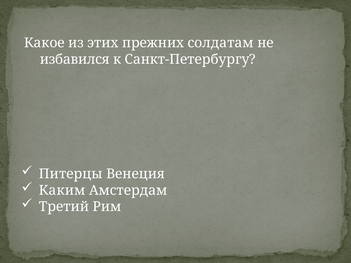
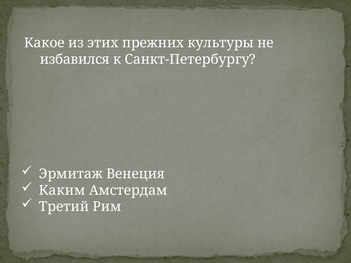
солдатам: солдатам -> культуры (221, 43)
Питерцы: Питерцы -> Эрмитаж (71, 174)
